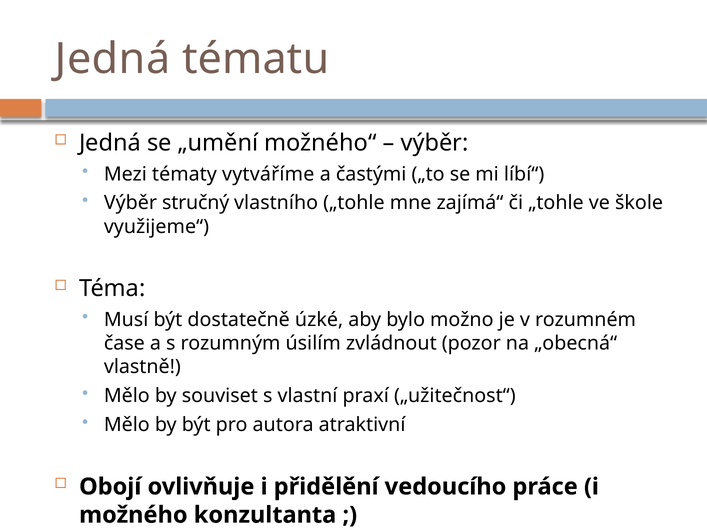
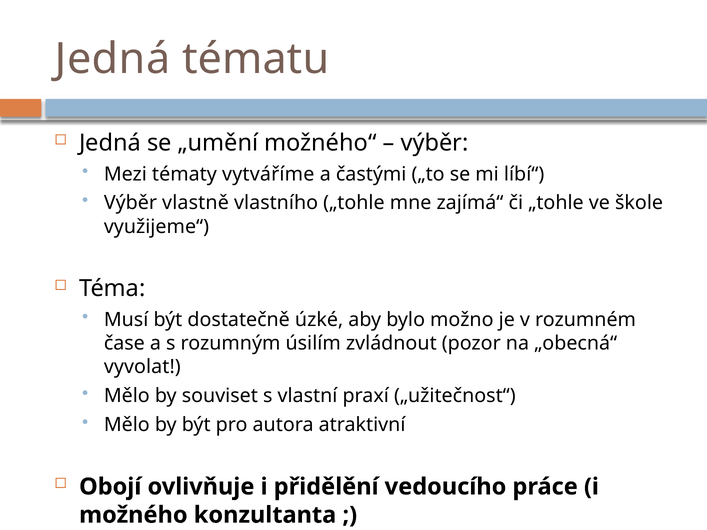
stručný: stručný -> vlastně (196, 203)
vlastně: vlastně -> vyvolat (142, 367)
